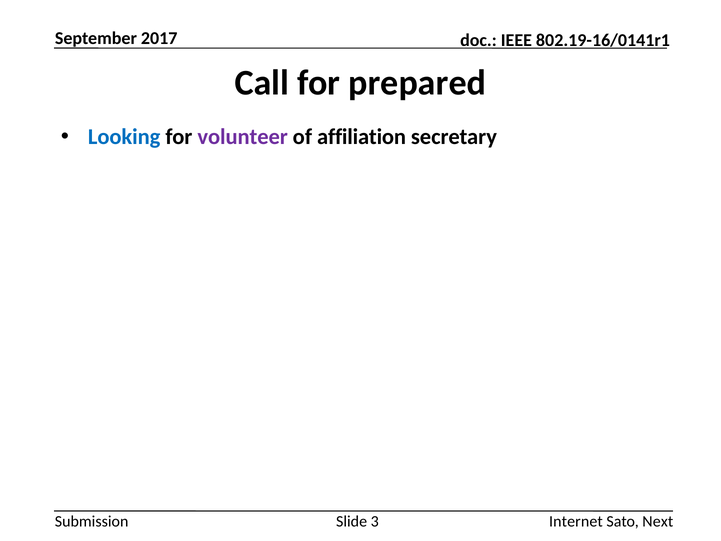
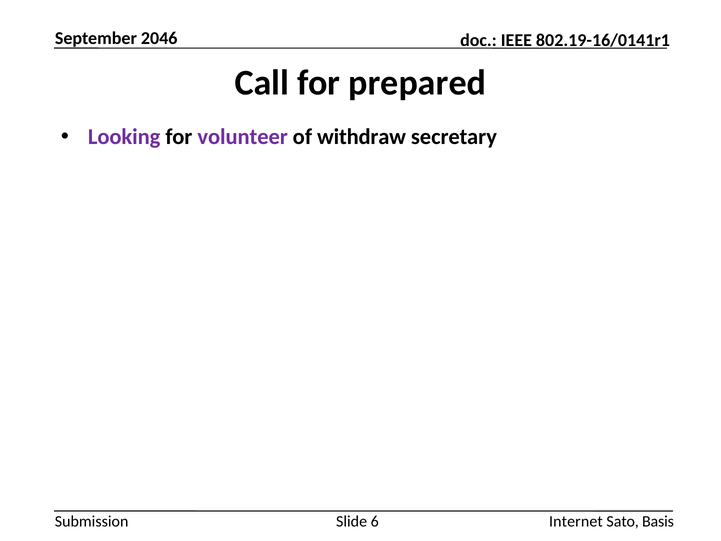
2017: 2017 -> 2046 (159, 38)
Looking colour: blue -> purple (124, 137)
affiliation: affiliation -> withdraw (362, 137)
3: 3 -> 6 (375, 521)
Next: Next -> Basis (658, 521)
